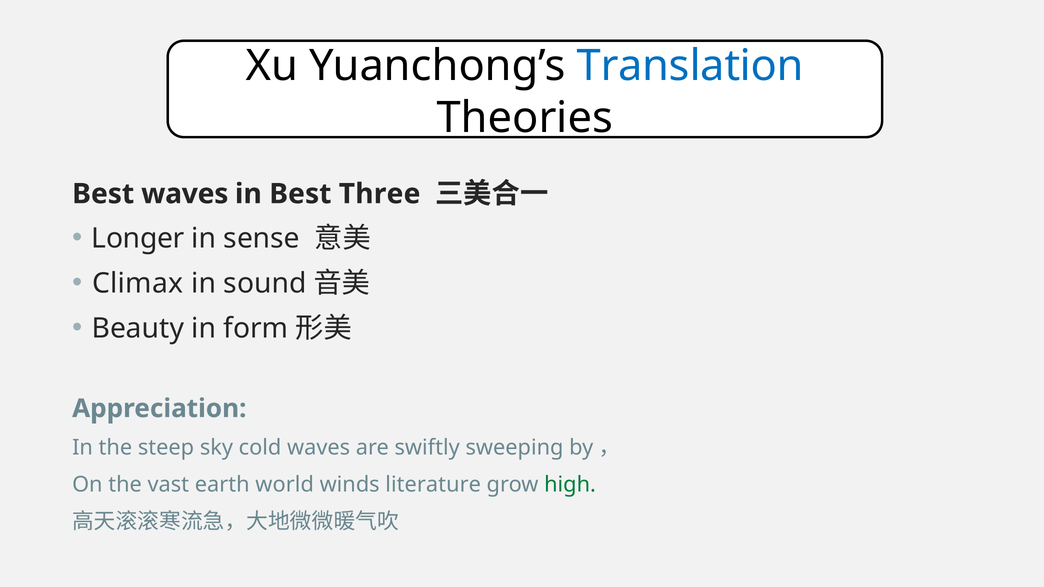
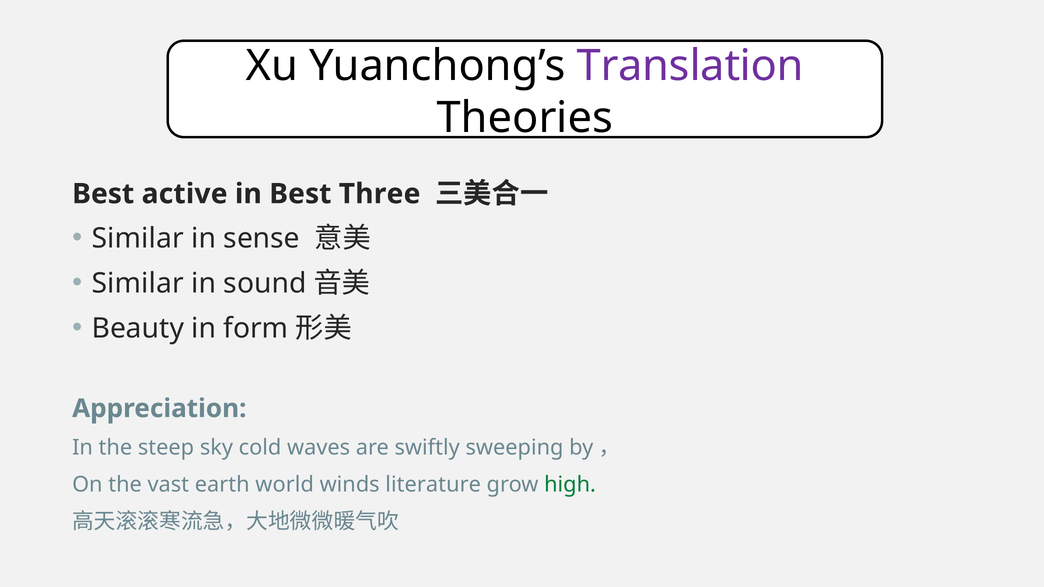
Translation colour: blue -> purple (690, 66)
Best waves: waves -> active (185, 194)
Longer: Longer -> Similar (138, 239)
Climax: Climax -> Similar (138, 284)
